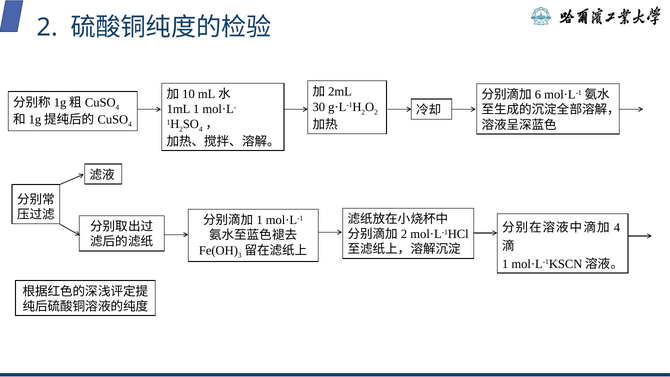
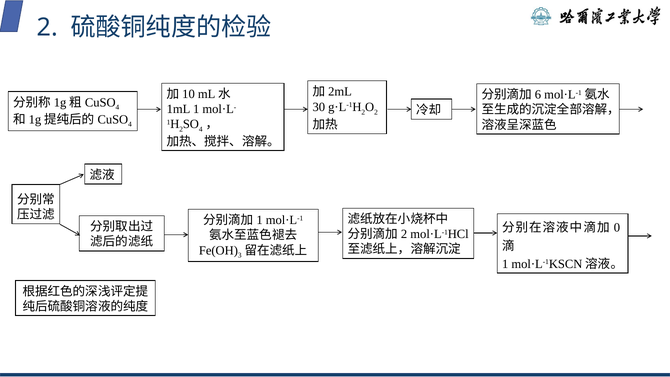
4: 4 -> 0 (617, 228)
